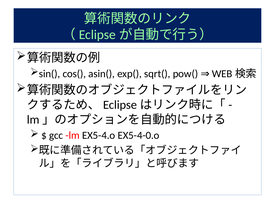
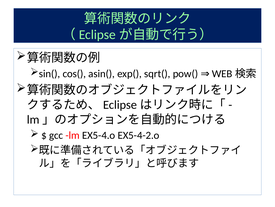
EX5-4-0.o: EX5-4-0.o -> EX5-4-2.o (139, 135)
